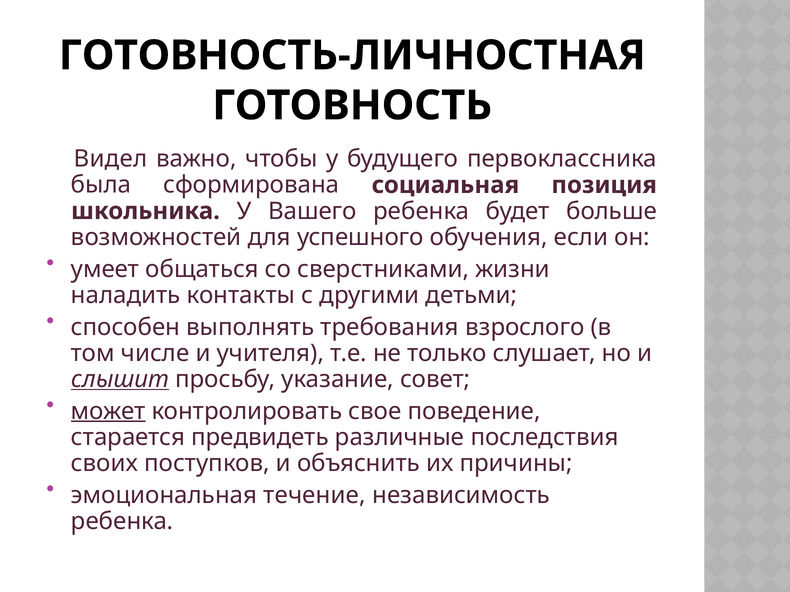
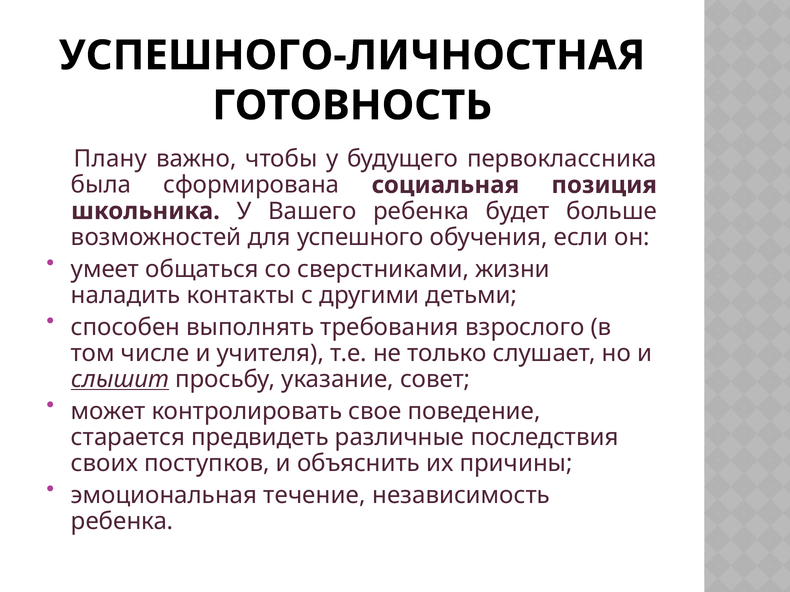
ГОТОВНОСТЬ-ЛИЧНОСТНАЯ: ГОТОВНОСТЬ-ЛИЧНОСТНАЯ -> УСПЕШНОГО-ЛИЧНОСТНАЯ (352, 56)
Видел: Видел -> Плану (110, 159)
может underline: present -> none (108, 411)
